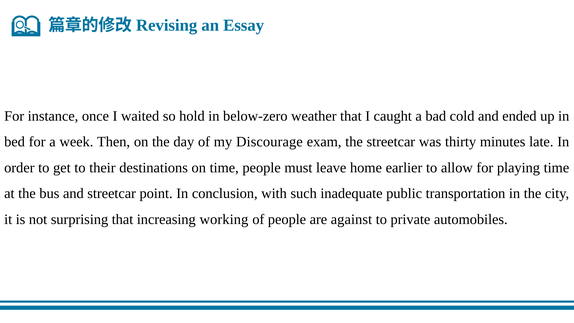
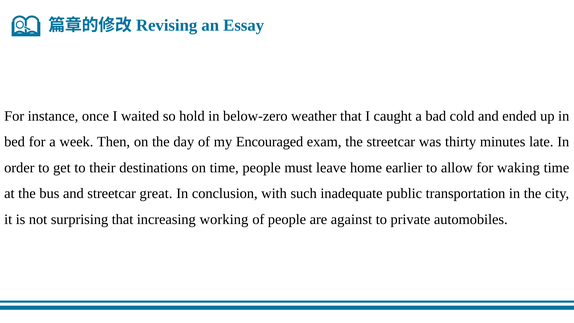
Discourage: Discourage -> Encouraged (270, 142)
playing: playing -> waking (518, 168)
point: point -> great (156, 193)
